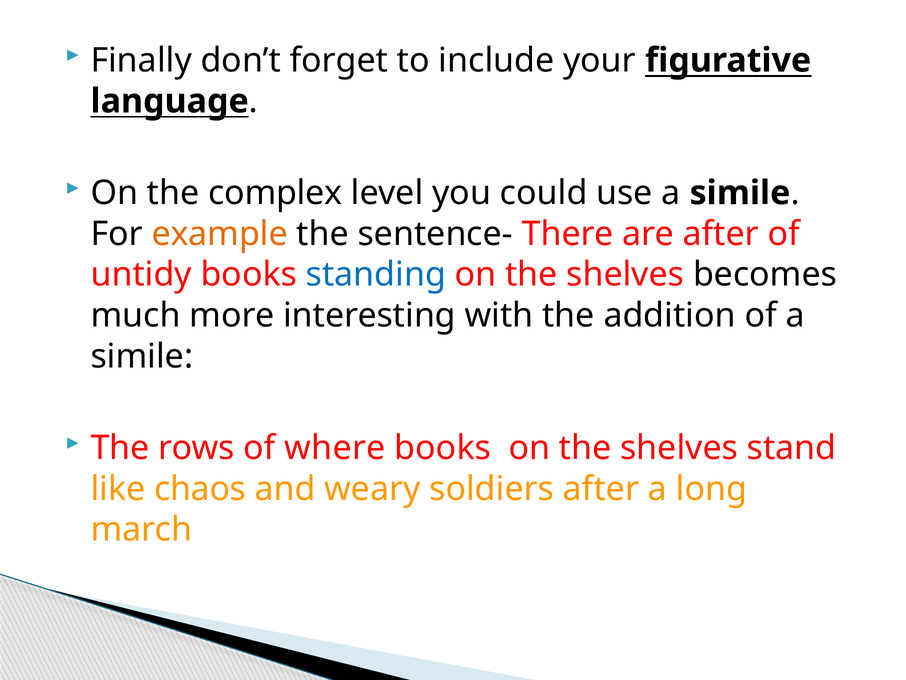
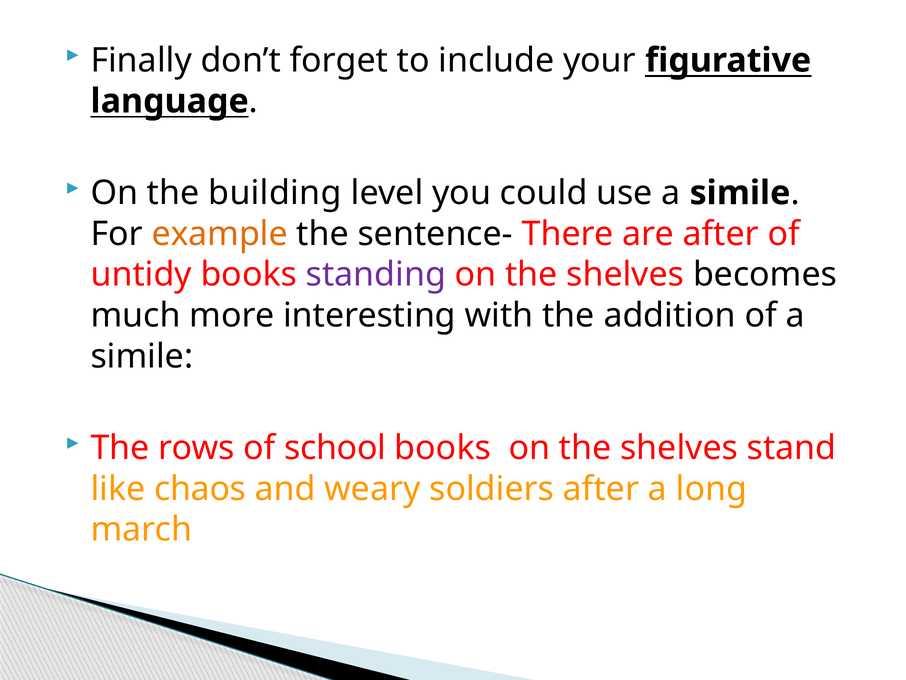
complex: complex -> building (275, 193)
standing colour: blue -> purple (376, 274)
where: where -> school (335, 448)
